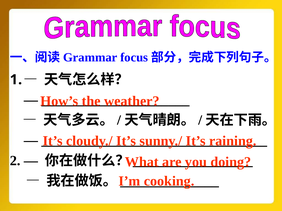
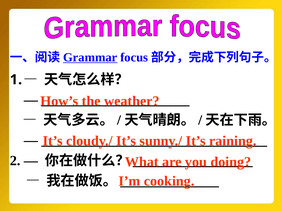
Grammar underline: none -> present (90, 57)
